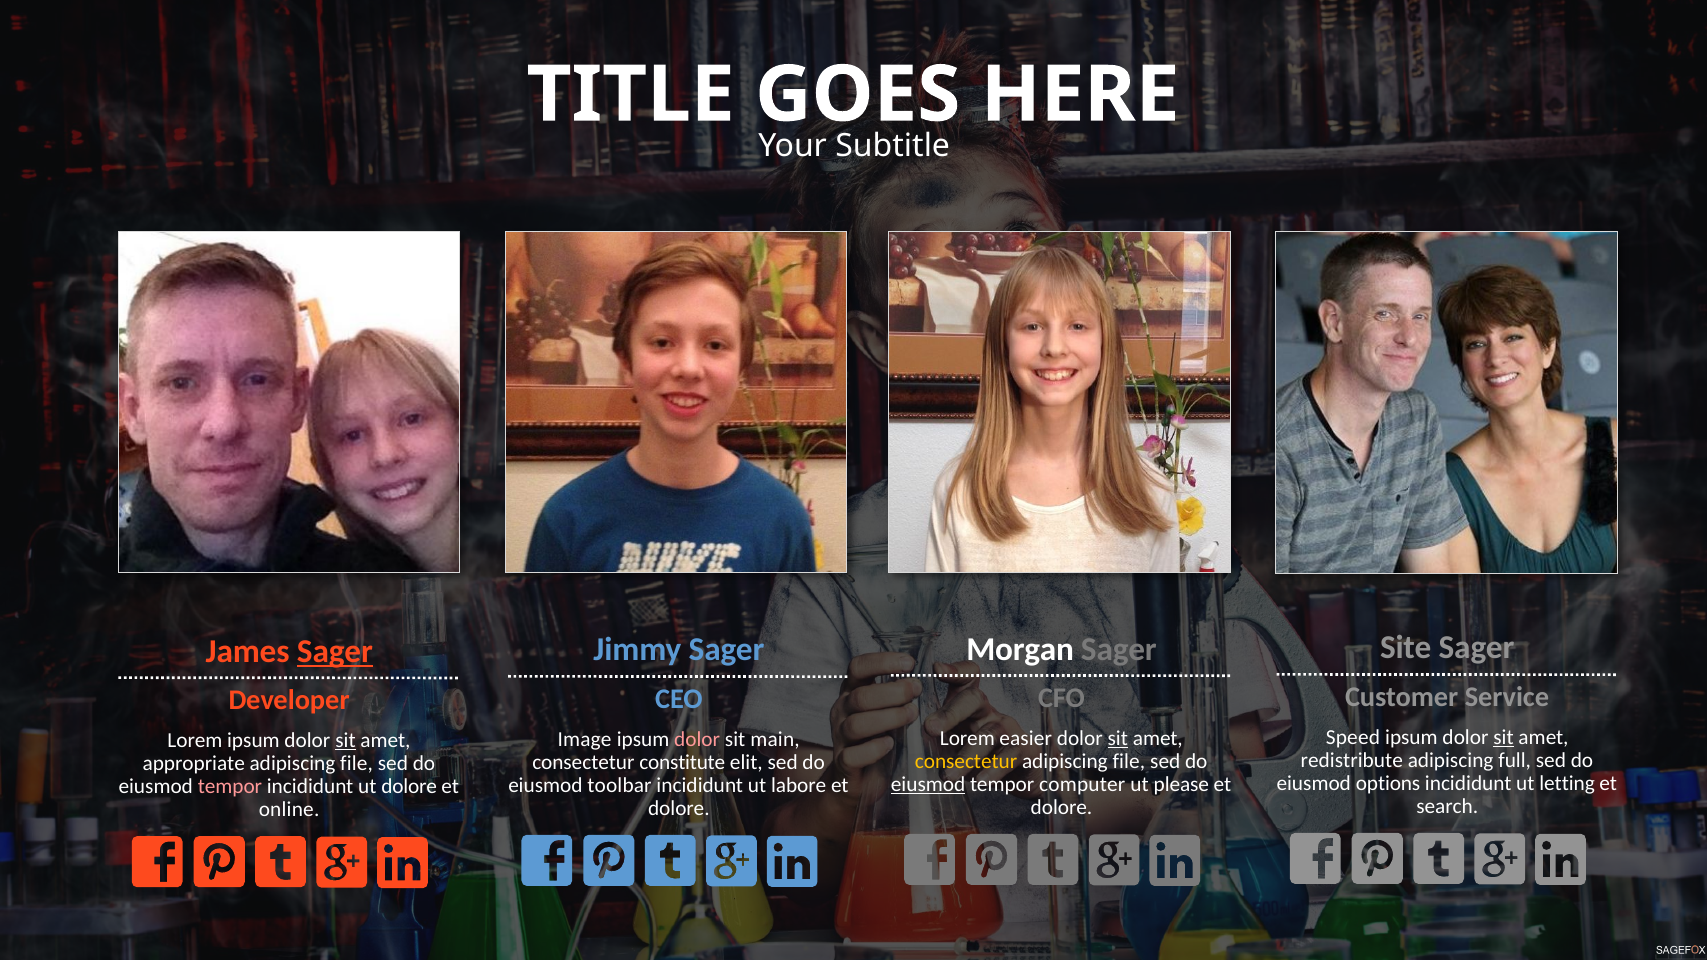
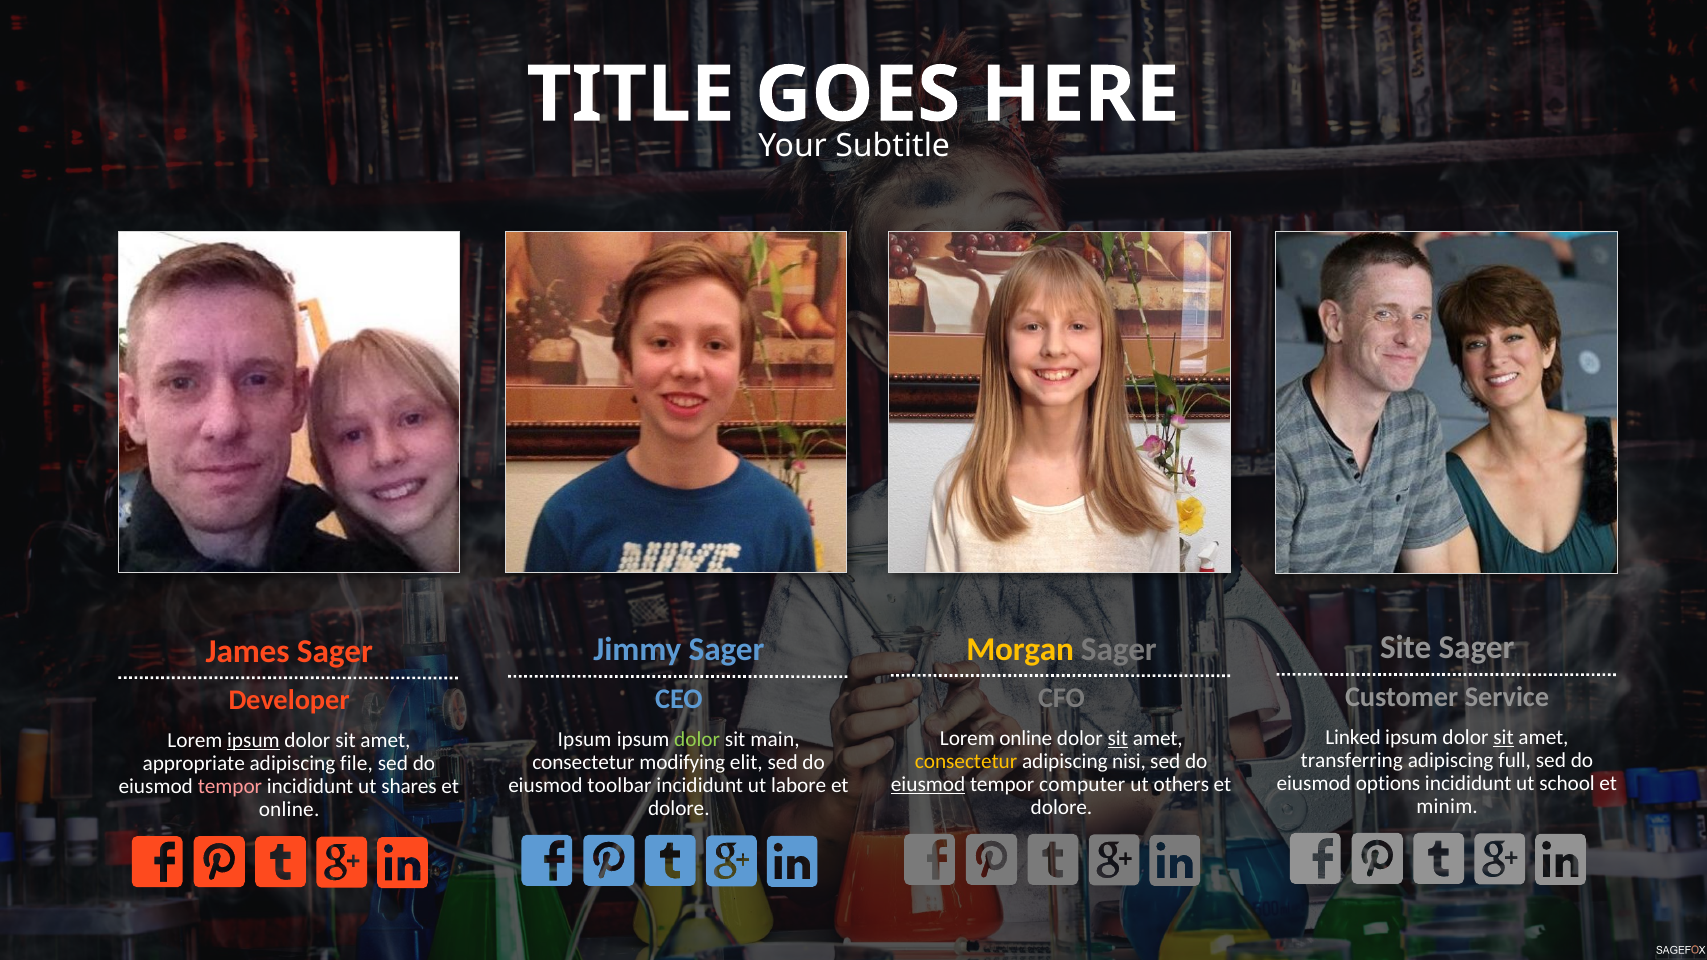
Morgan colour: white -> yellow (1020, 649)
Sager underline: present -> none (335, 651)
Speed: Speed -> Linked (1353, 737)
Lorem easier: easier -> online (1026, 738)
Image: Image -> Ipsum (585, 739)
dolor colour: pink -> light green (697, 739)
ipsum underline: none -> present (253, 741)
sit underline: present -> none (345, 741)
redistribute: redistribute -> transferring (1352, 760)
file: file -> nisi (1129, 761)
constitute: constitute -> modifying (682, 762)
letting: letting -> school (1567, 783)
please: please -> others (1181, 784)
ut dolore: dolore -> shares (409, 787)
search: search -> minim (1447, 806)
